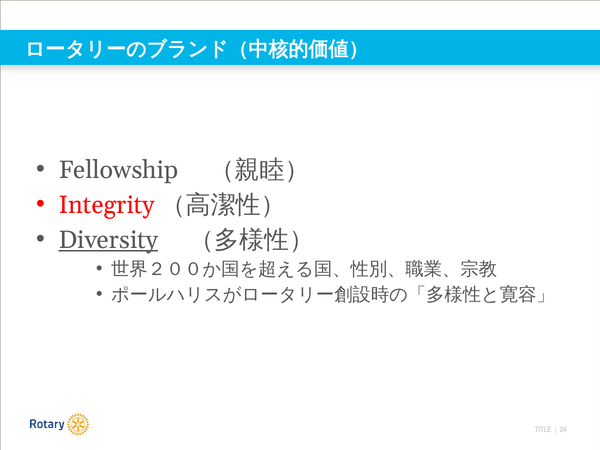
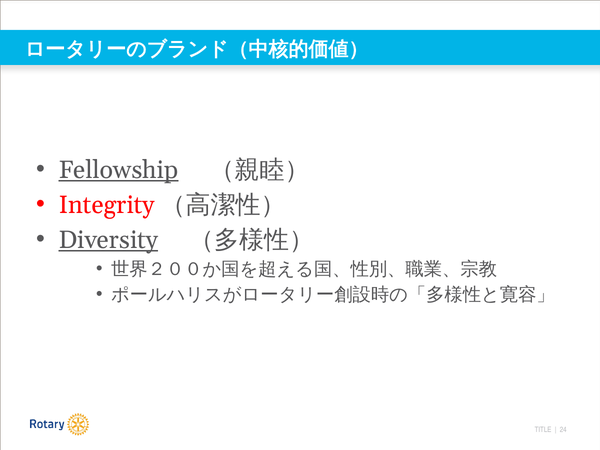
Fellowship underline: none -> present (119, 170)
